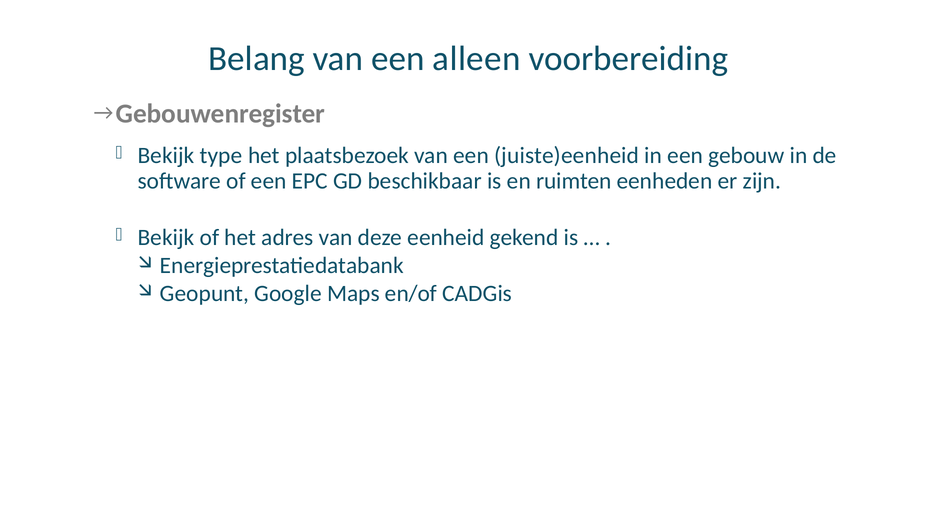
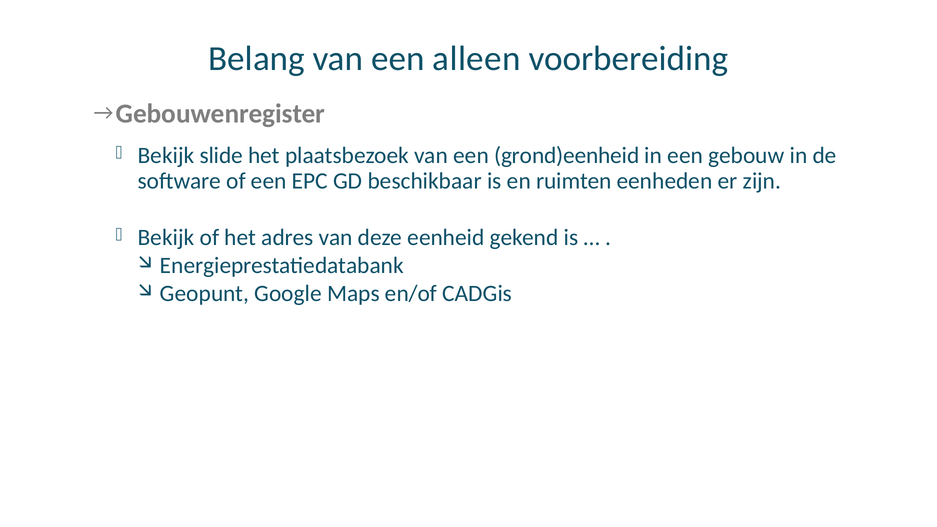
type: type -> slide (221, 156)
juiste)eenheid: juiste)eenheid -> grond)eenheid (567, 156)
